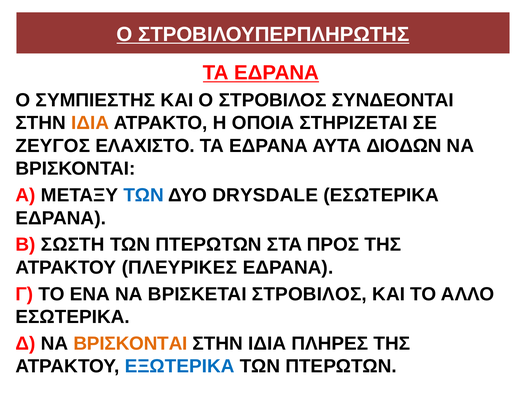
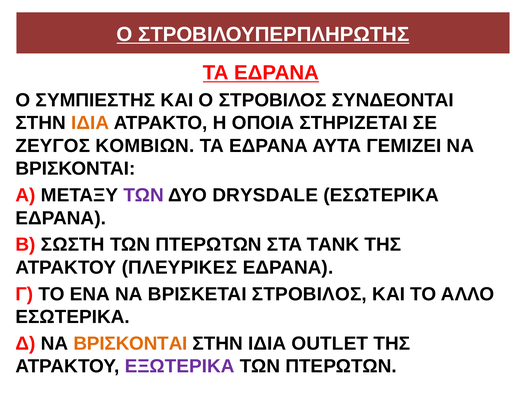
ΕΛΑΧΙΣΤΟ: ΕΛΑΧΙΣΤΟ -> ΚΟΜΒΙΩΝ (145, 146)
ΔΙΟΔΩΝ: ΔΙΟΔΩΝ -> ΓΕΜΙΖΕΙ (404, 146)
ΤΩΝ colour: blue -> purple (144, 195)
ΠΡΟΣ: ΠΡΟΣ -> TANK (333, 244)
ΠΛΗΡΕΣ: ΠΛΗΡΕΣ -> OUTLET (330, 343)
ΕΞΩΤΕΡΙΚΑ colour: blue -> purple (180, 366)
